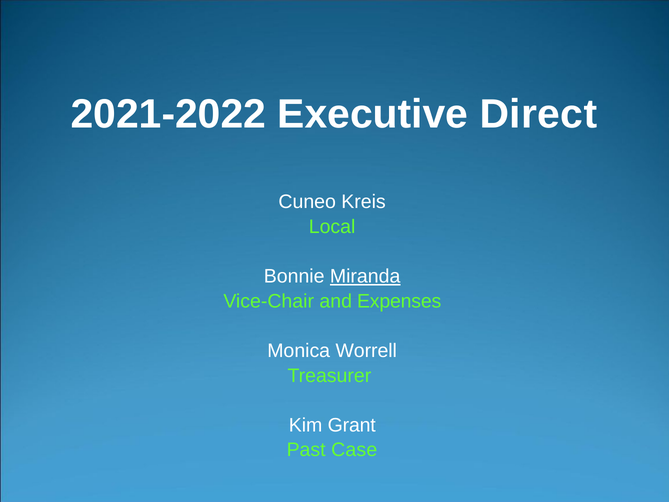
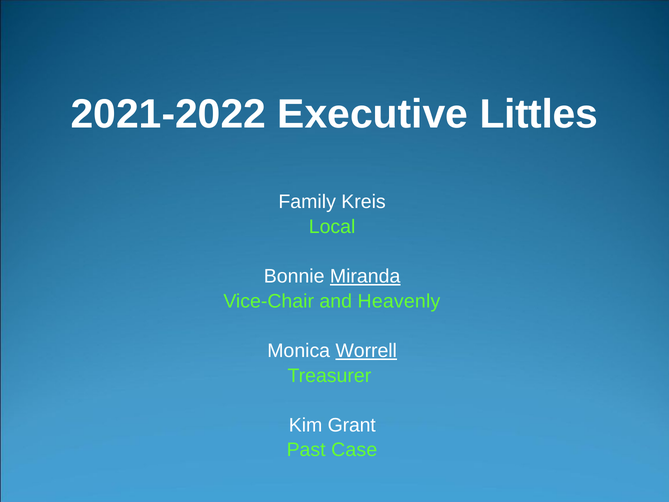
Direct: Direct -> Littles (539, 114)
Cuneo: Cuneo -> Family (307, 202)
Expenses: Expenses -> Heavenly (399, 301)
Worrell underline: none -> present (366, 351)
